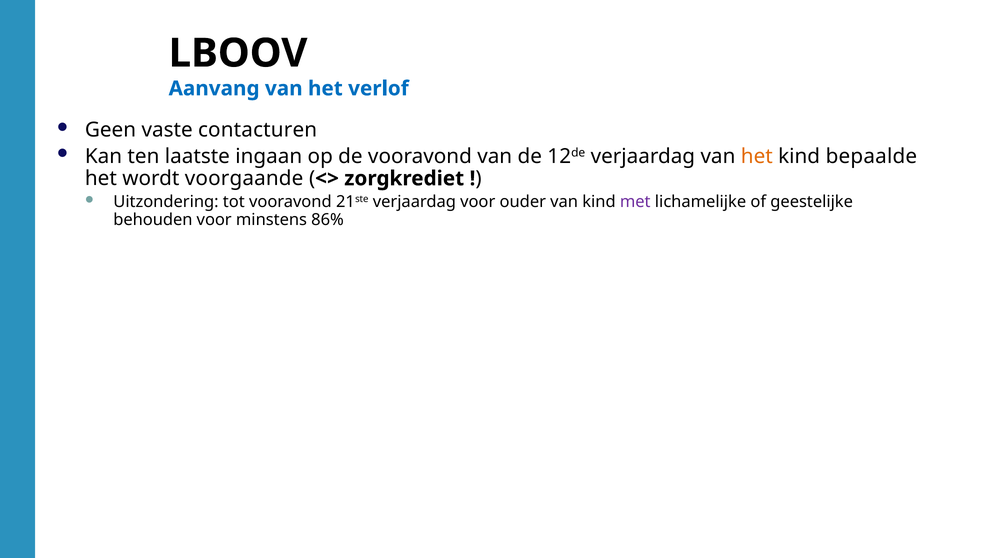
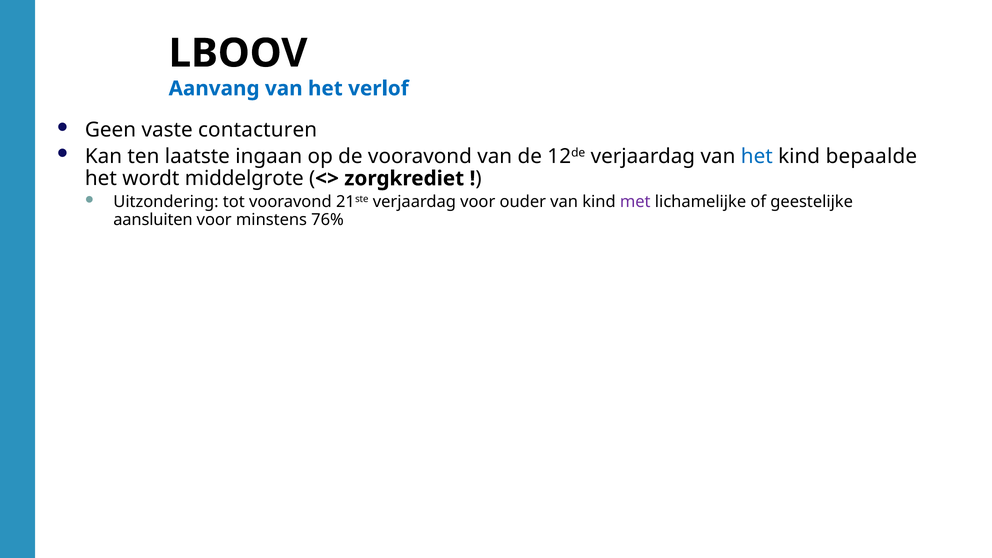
het colour: orange -> blue (757, 156)
voorgaande: voorgaande -> middelgrote (244, 179)
behouden: behouden -> aansluiten (153, 220)
86%: 86% -> 76% (328, 220)
